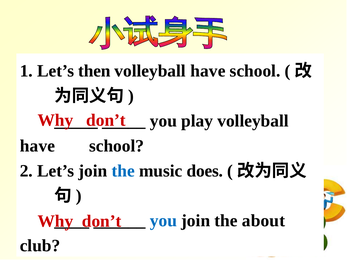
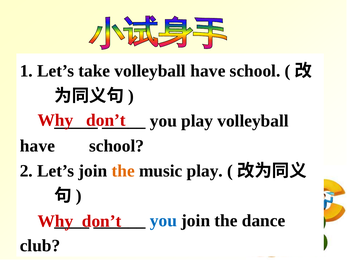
then: then -> take (94, 71)
the colour: blue -> orange (123, 171)
music does: does -> play (205, 171)
about: about -> dance (264, 221)
